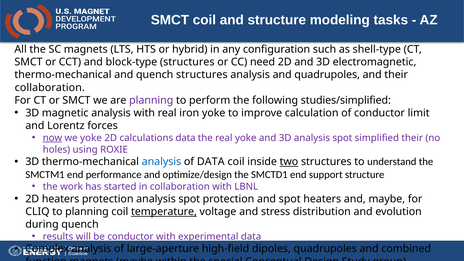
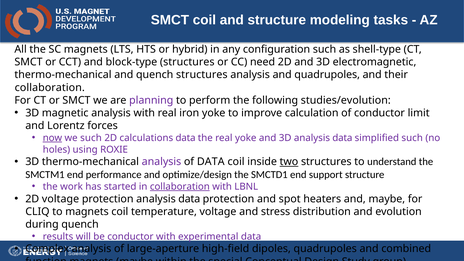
studies/simplified: studies/simplified -> studies/evolution (346, 100)
we yoke: yoke -> such (91, 138)
3D analysis spot: spot -> data (342, 138)
simplified their: their -> such (412, 138)
analysis colour: blue -> purple (161, 162)
collaboration underline: none -> present (180, 187)
2D heaters: heaters -> voltage (61, 199)
protection analysis spot: spot -> data (189, 199)
to planning: planning -> magnets (87, 212)
temperature underline: present -> none (164, 212)
